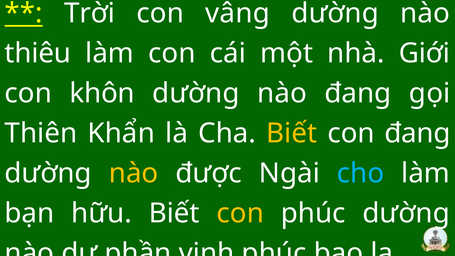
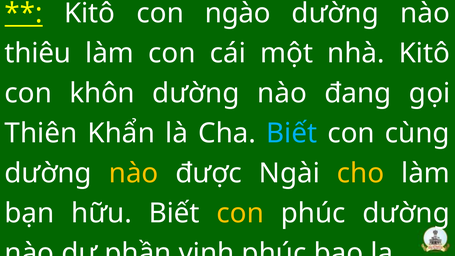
Trời: Trời -> Kitô (90, 13)
vâng: vâng -> ngào (238, 13)
nhà Giới: Giới -> Kitô (424, 53)
Biết colour: yellow -> light blue (292, 133)
con đang: đang -> cùng (417, 133)
cho colour: light blue -> yellow (361, 173)
